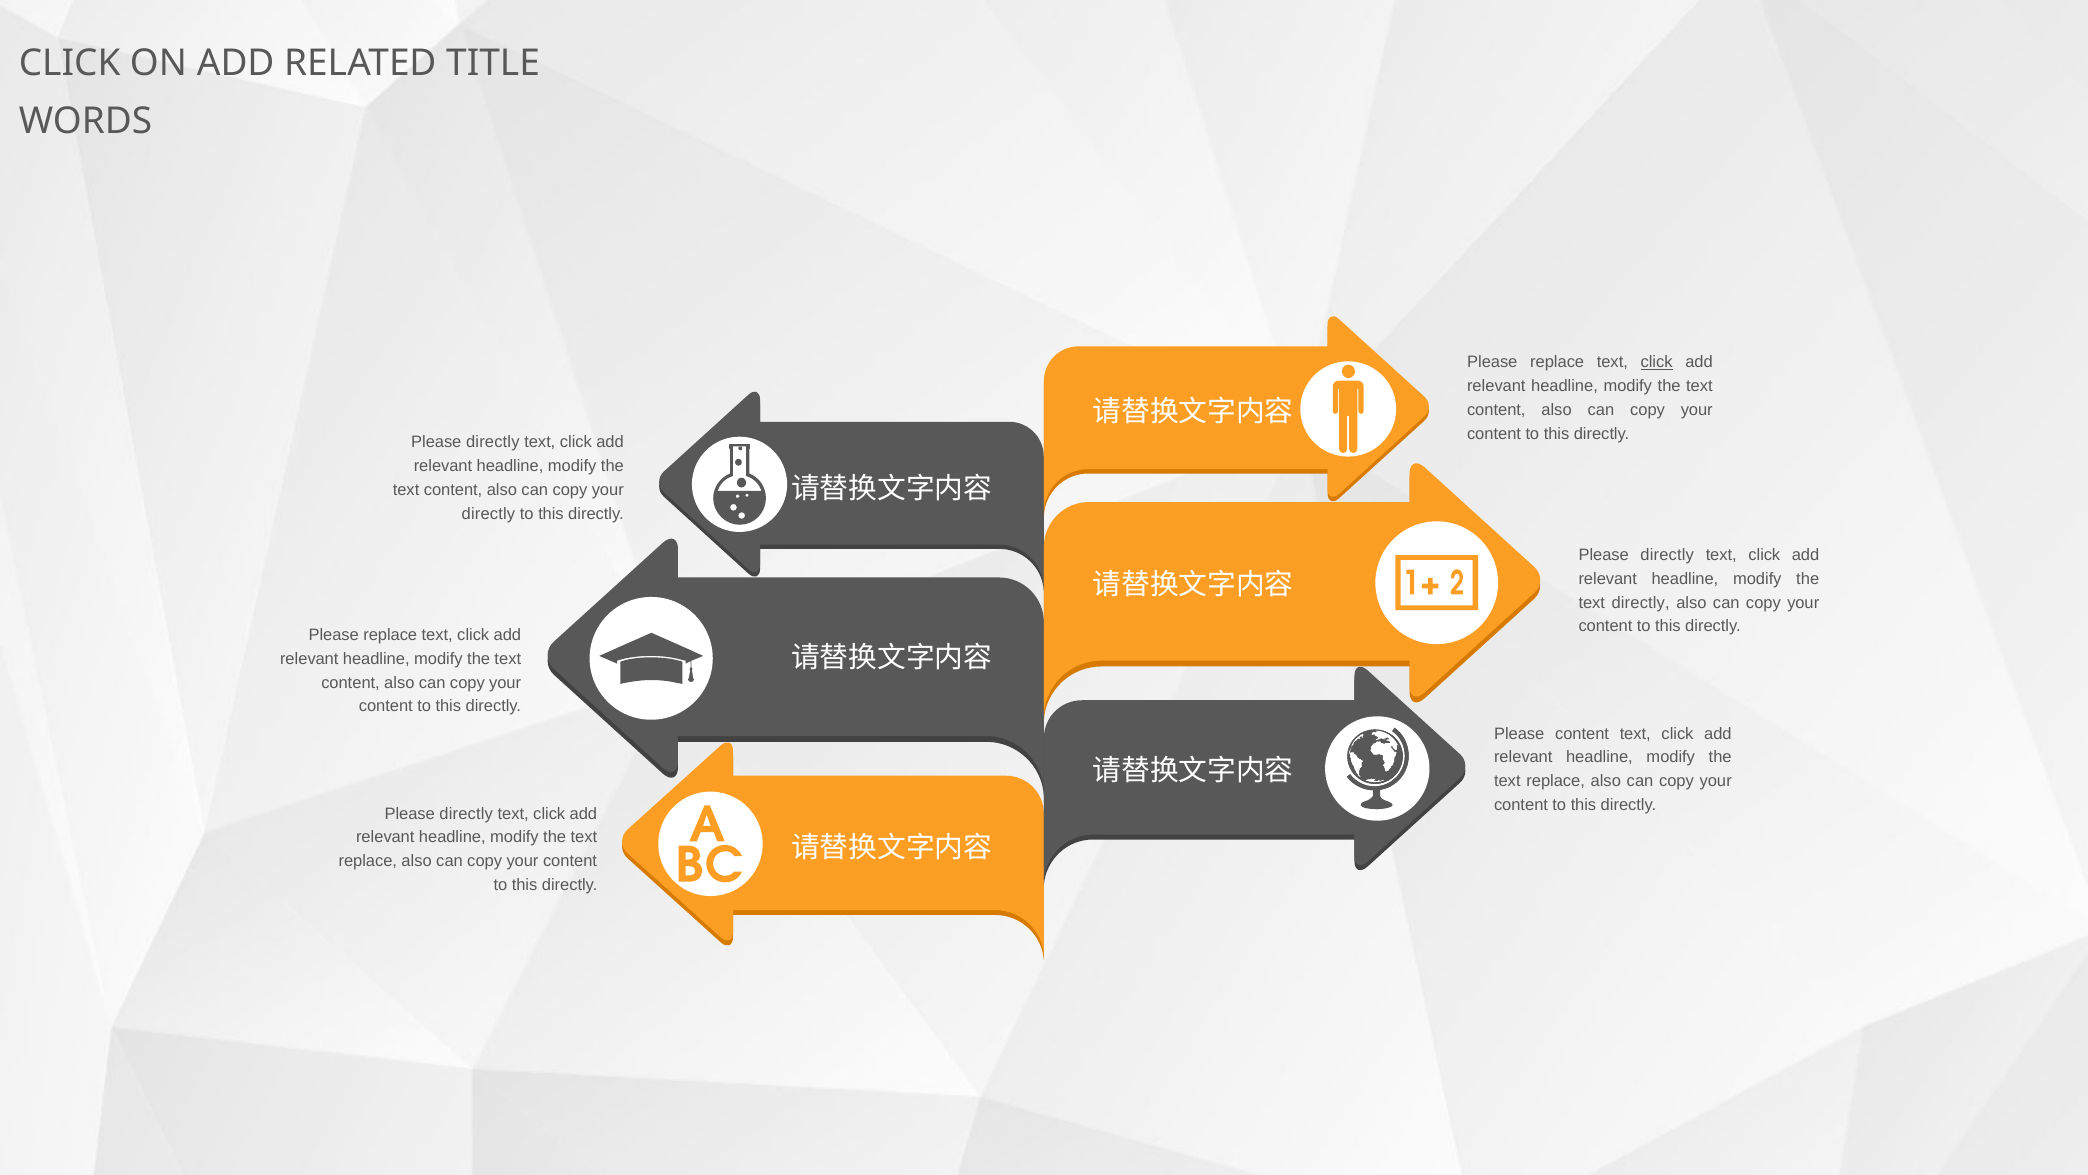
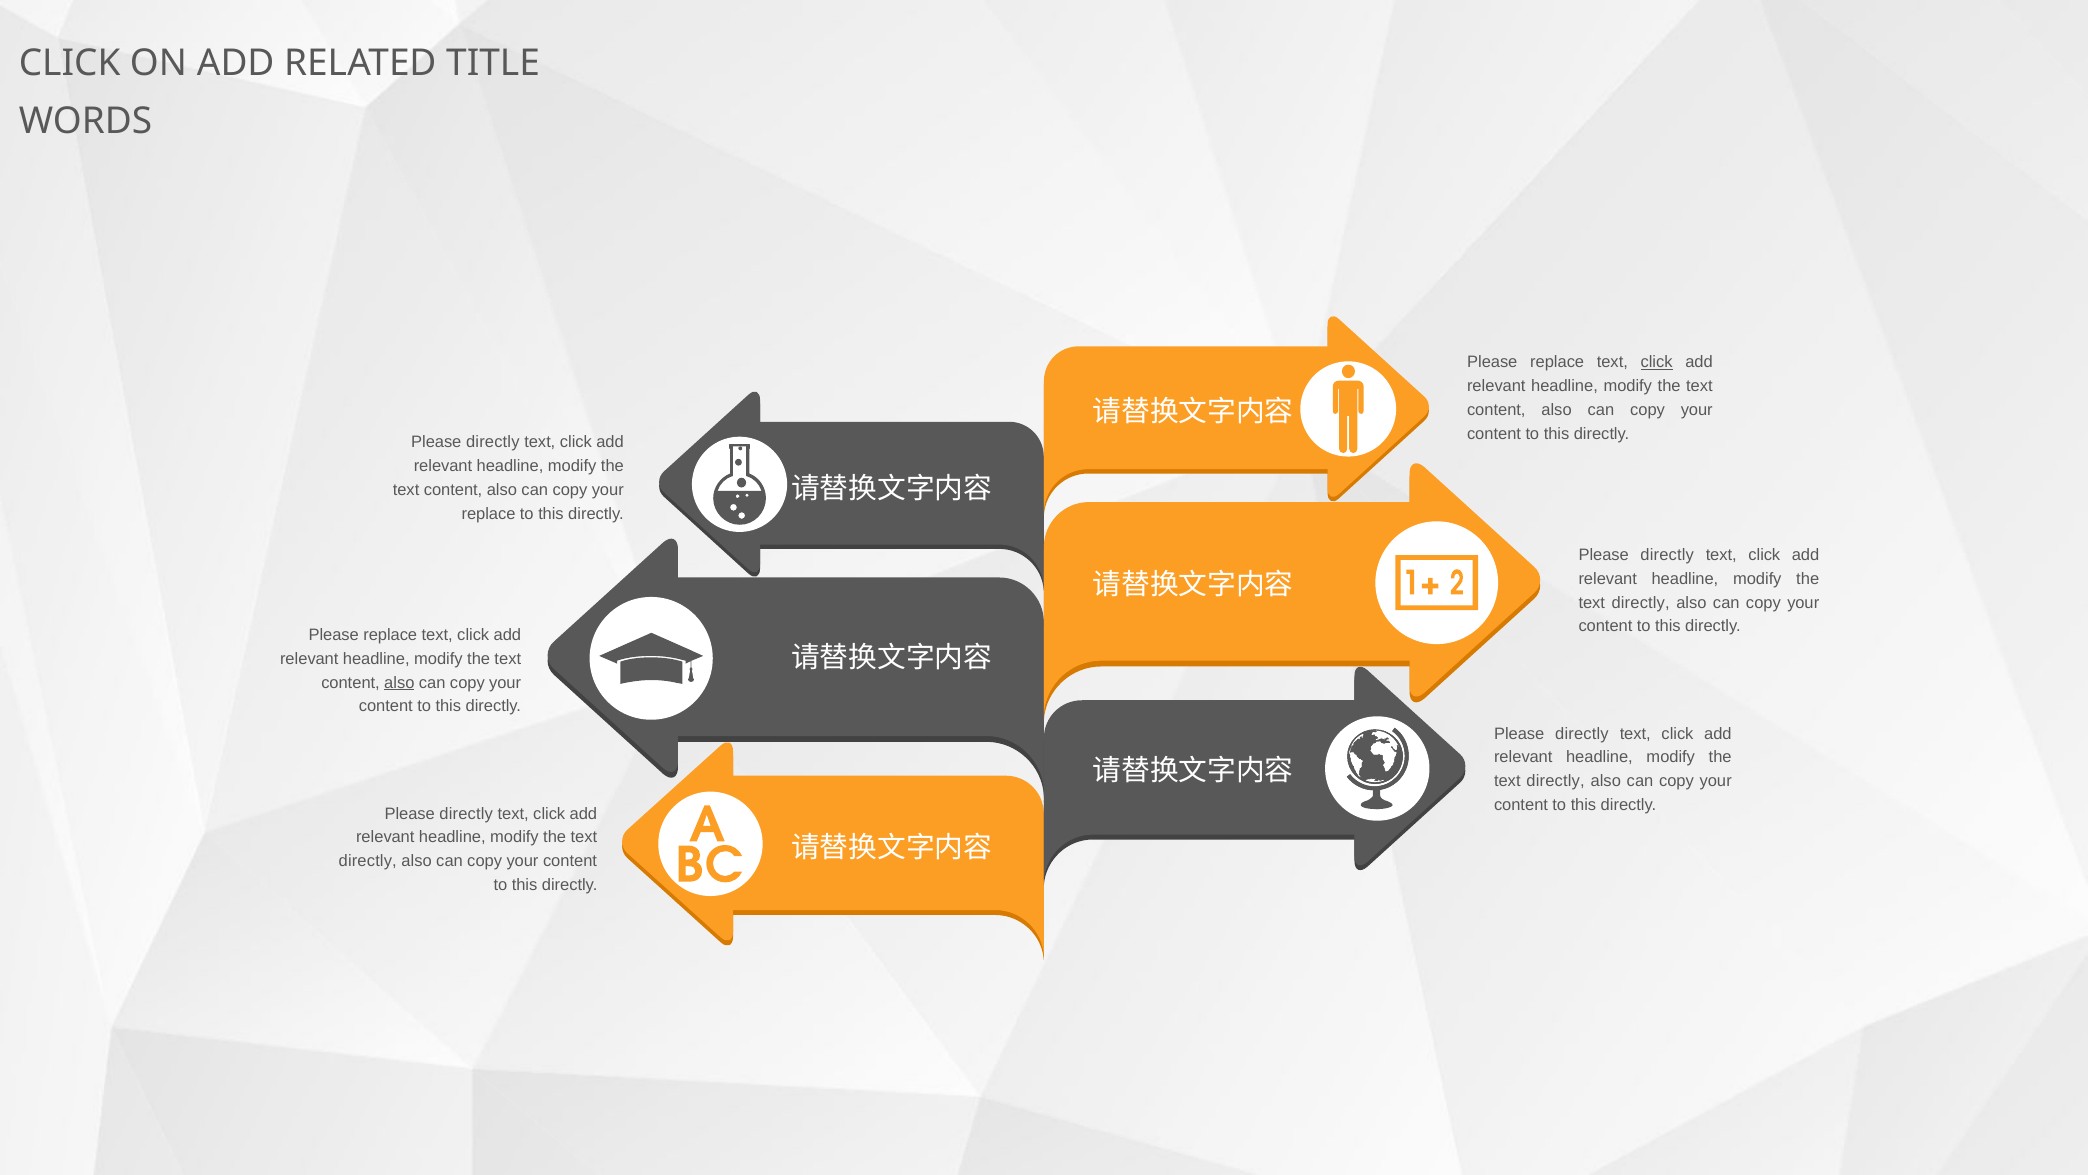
directly: directly -> replace (489, 514)
also underline: none -> present (399, 682)
content: content -> directly (1582, 733)
replace: replace -> directly (1556, 781)
replace: replace -> directly (368, 861)
